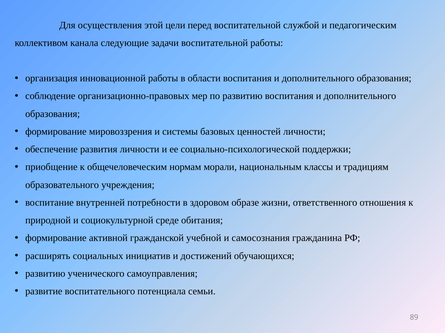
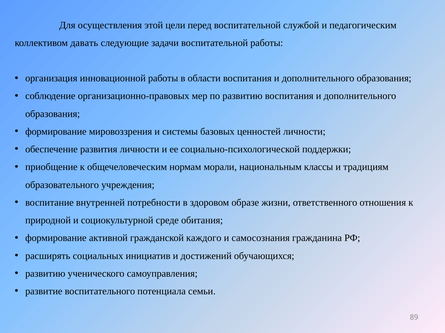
канала: канала -> давать (84, 43)
учебной: учебной -> каждого (204, 239)
